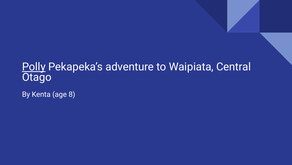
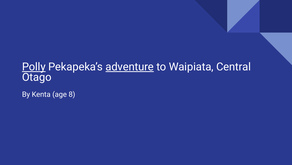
adventure underline: none -> present (130, 67)
